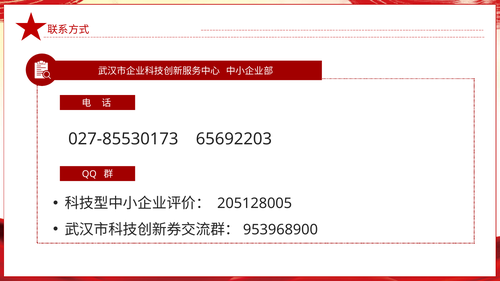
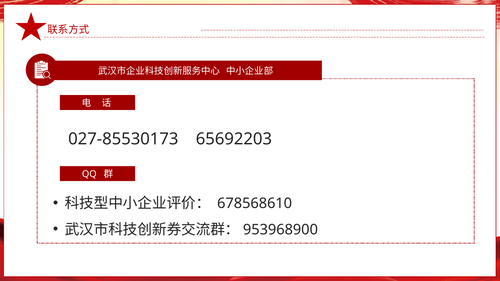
205128005: 205128005 -> 678568610 (255, 204)
